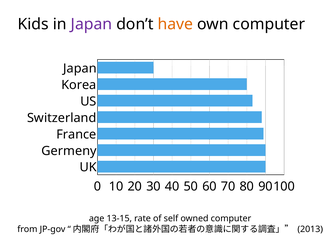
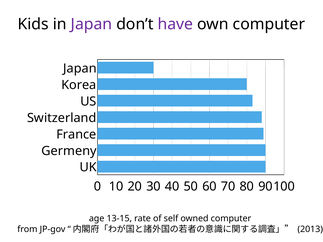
have colour: orange -> purple (175, 24)
